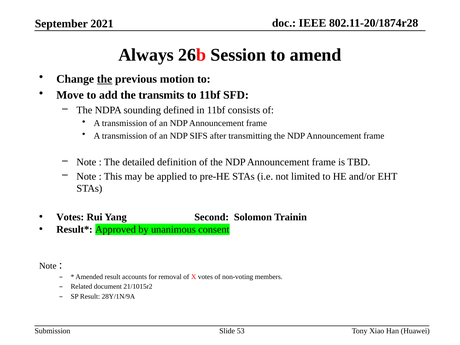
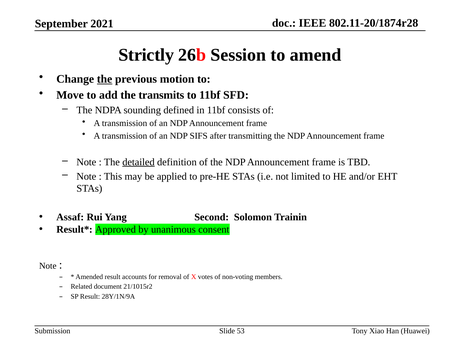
Always: Always -> Strictly (146, 55)
detailed underline: none -> present (138, 162)
Votes: Votes -> Assaf (70, 217)
